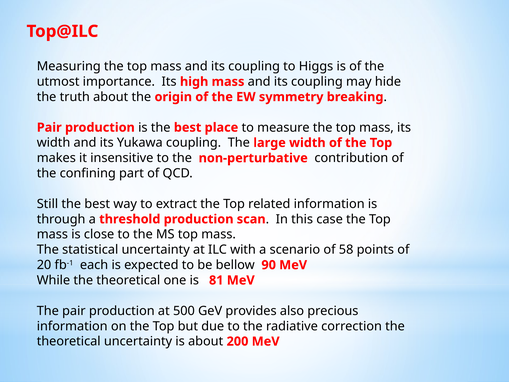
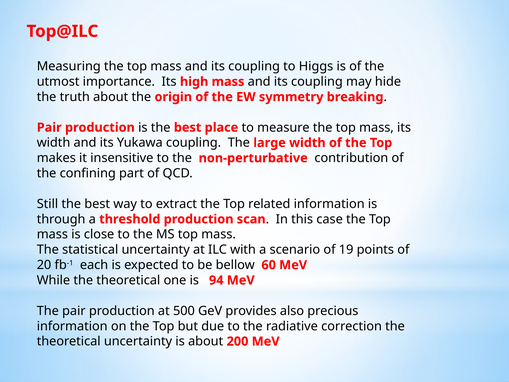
58: 58 -> 19 (346, 250)
90: 90 -> 60 (269, 265)
81: 81 -> 94 (216, 280)
